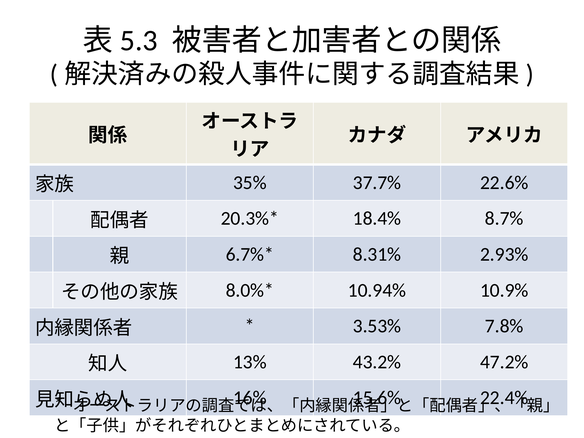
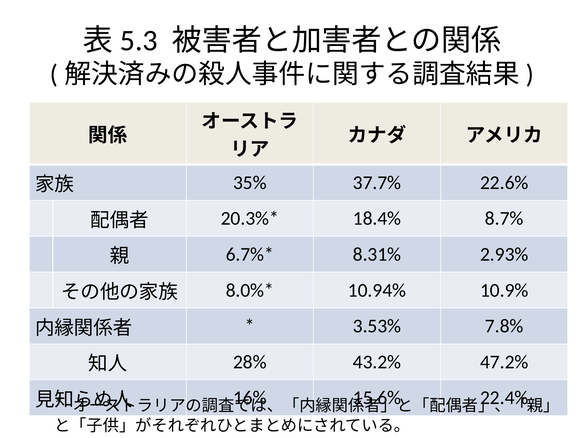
13%: 13% -> 28% (250, 362)
